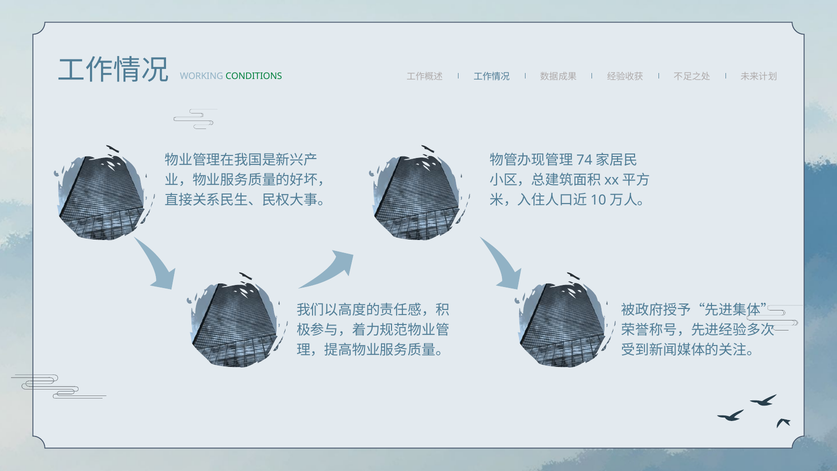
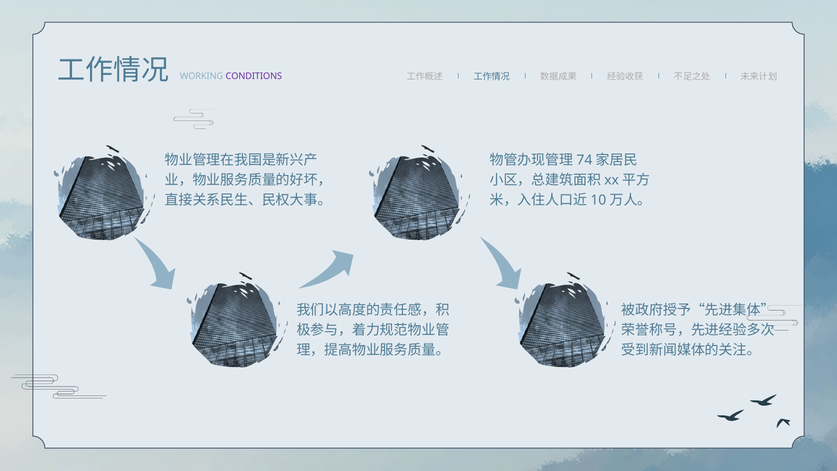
CONDITIONS colour: green -> purple (254, 76)
